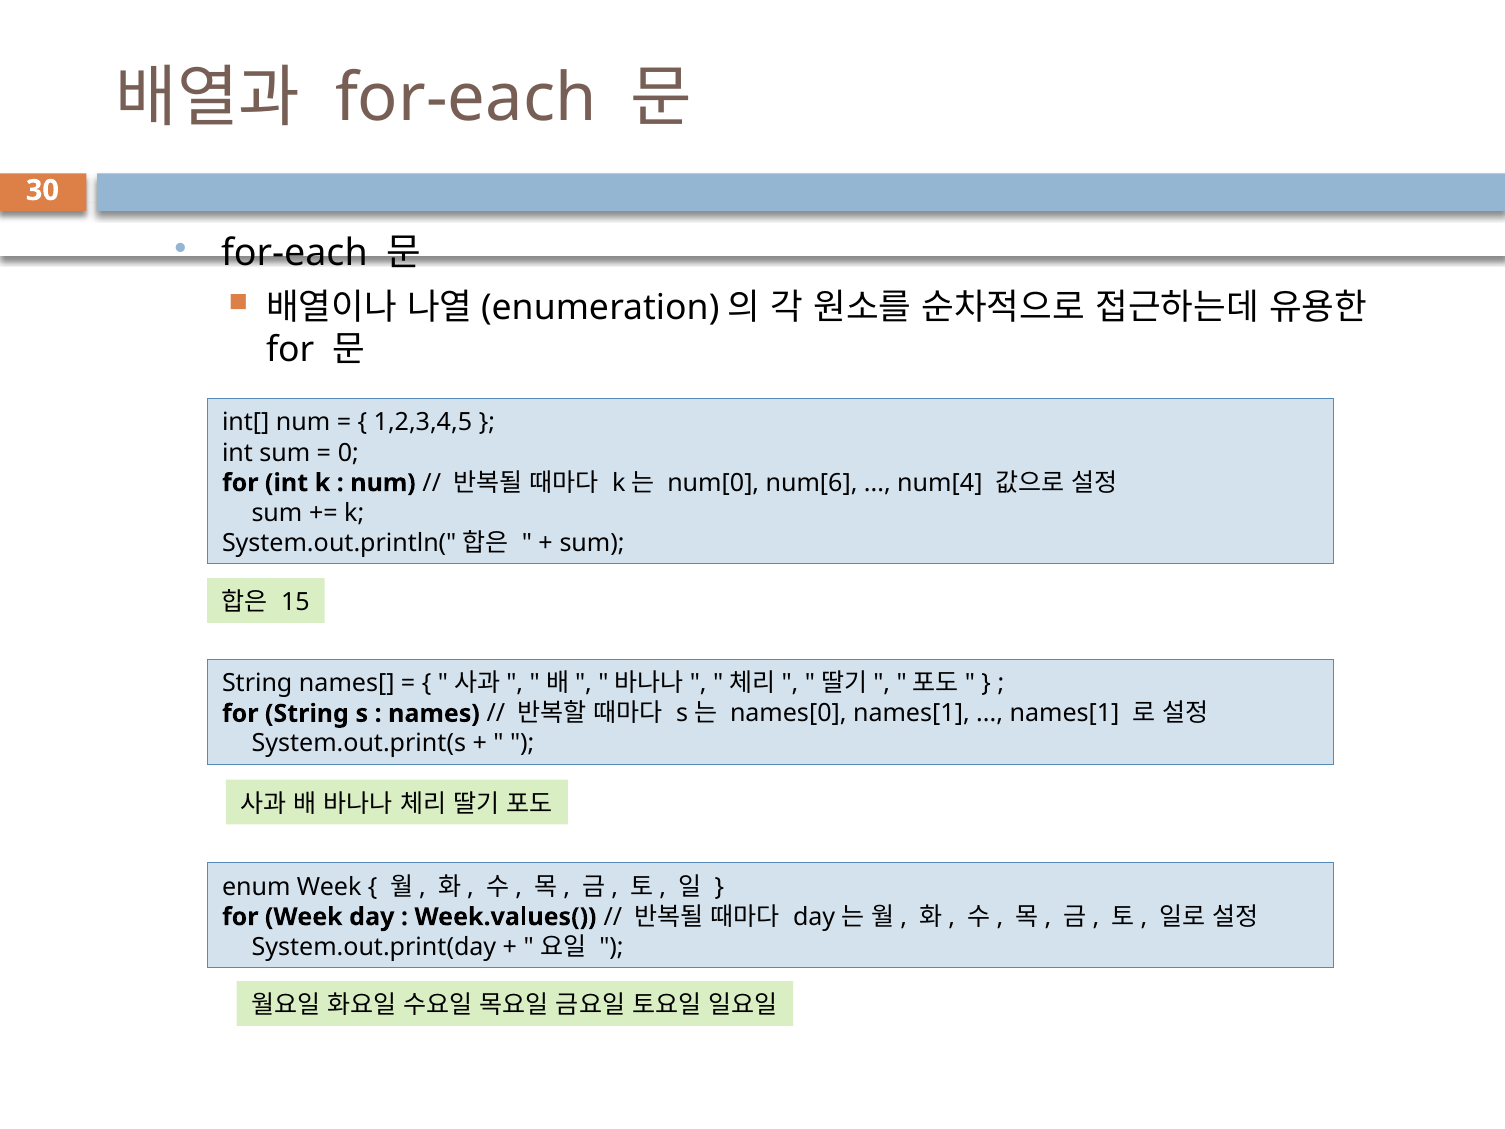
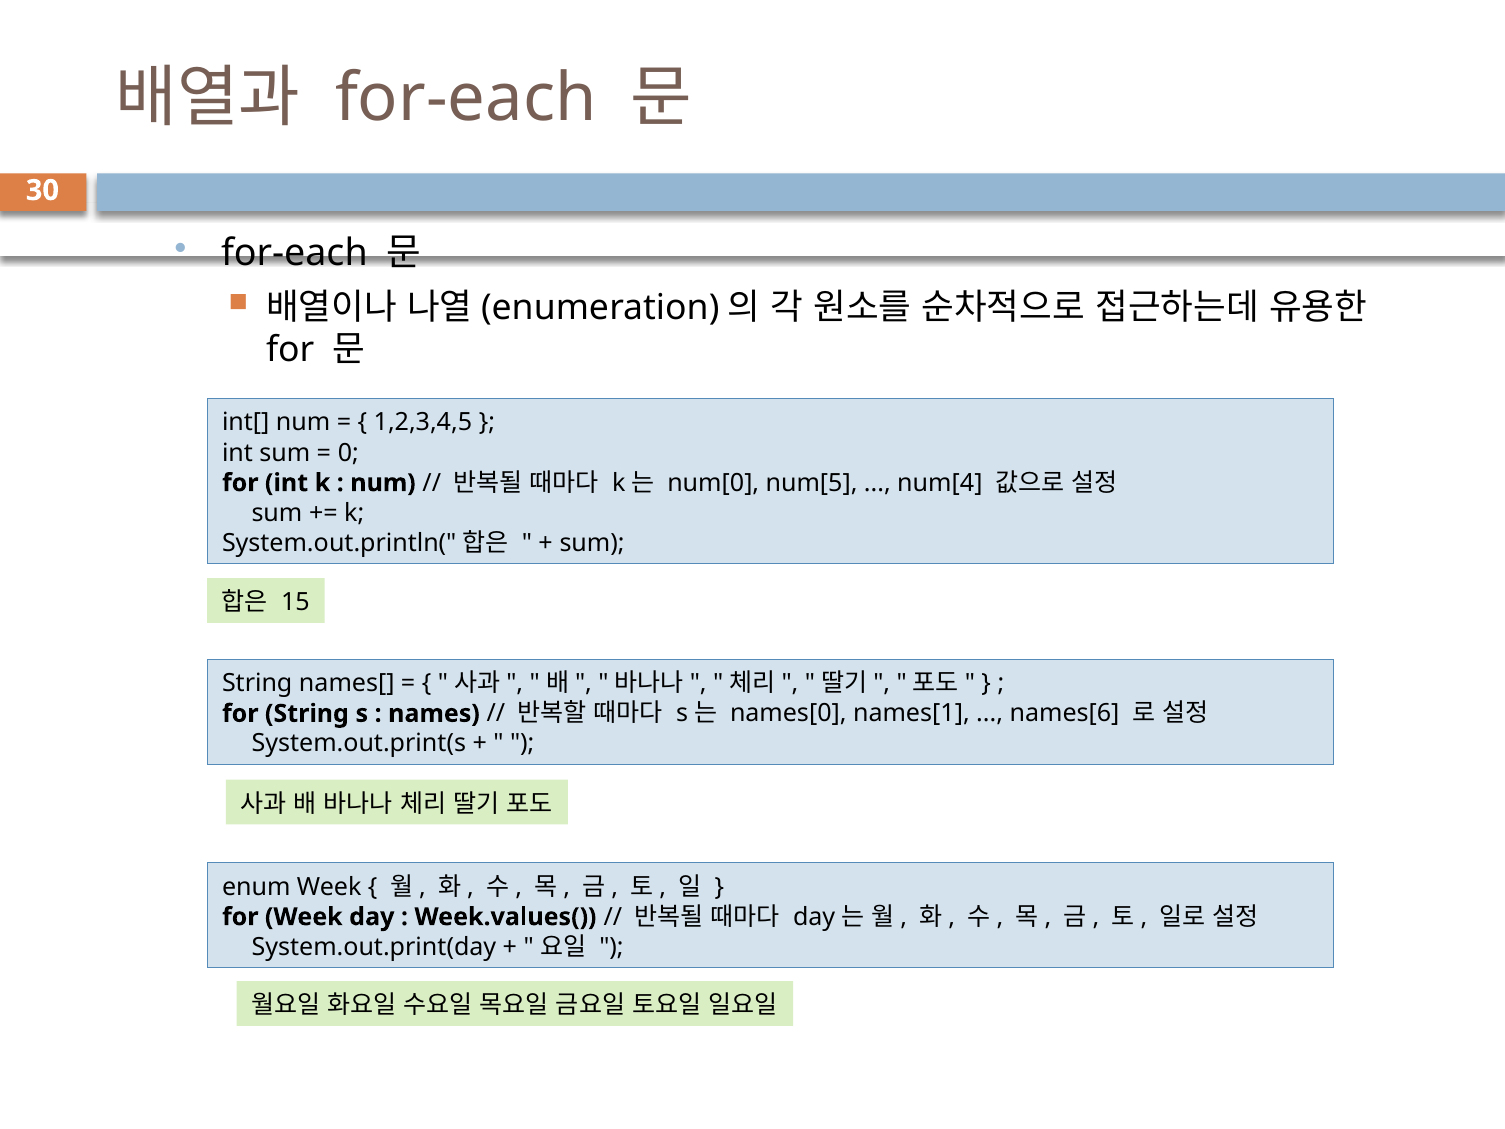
num[6: num[6 -> num[5 (812, 483)
names[1: names[1 -> names[6 (1065, 713)
